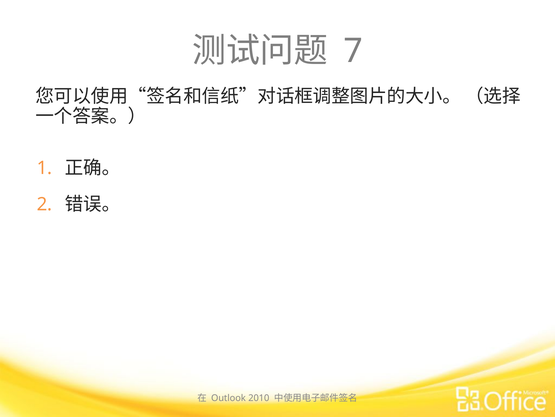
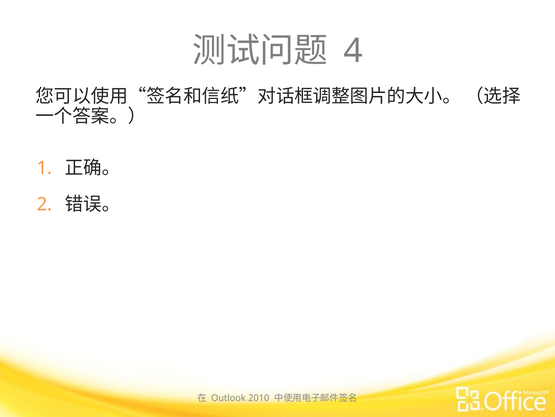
7: 7 -> 4 (353, 51)
